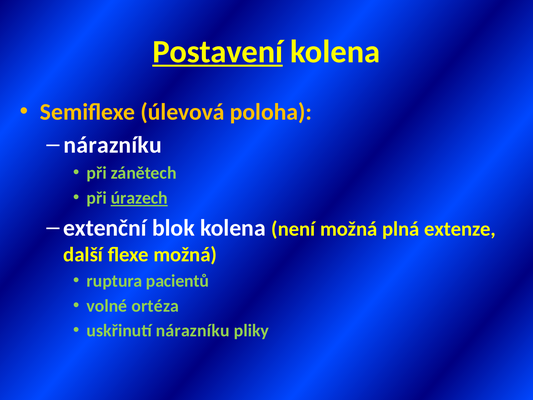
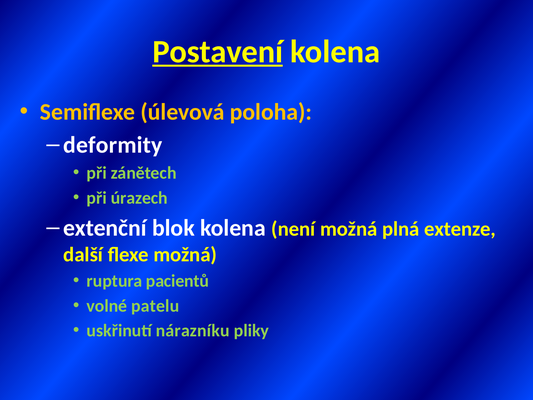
nárazníku: nárazníku -> deformity (113, 145)
úrazech underline: present -> none (139, 198)
ortéza: ortéza -> patelu (155, 306)
